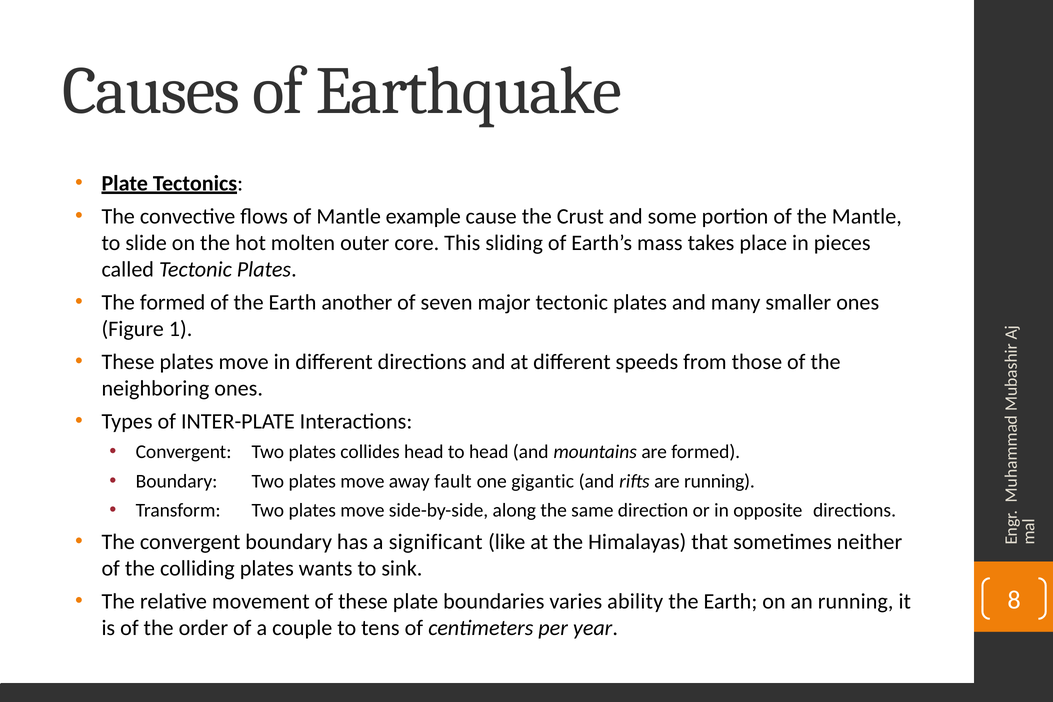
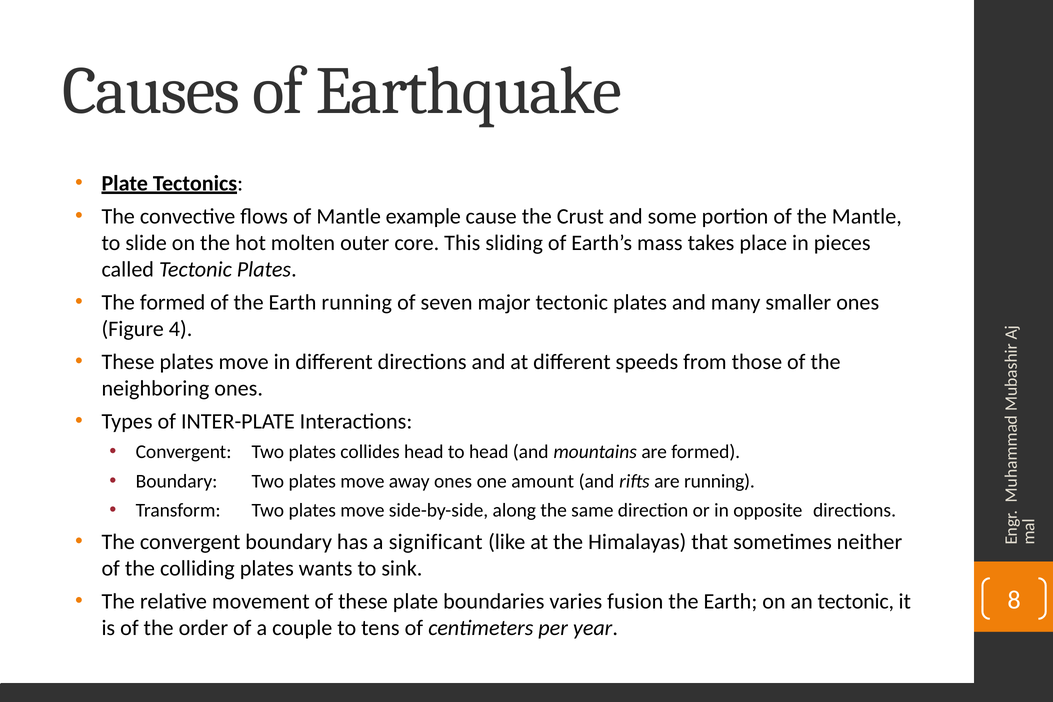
Earth another: another -> running (357, 302)
1: 1 -> 4 (181, 329)
away fault: fault -> ones (453, 481)
gigantic: gigantic -> amount (543, 481)
ability: ability -> fusion (635, 602)
an running: running -> tectonic (856, 602)
